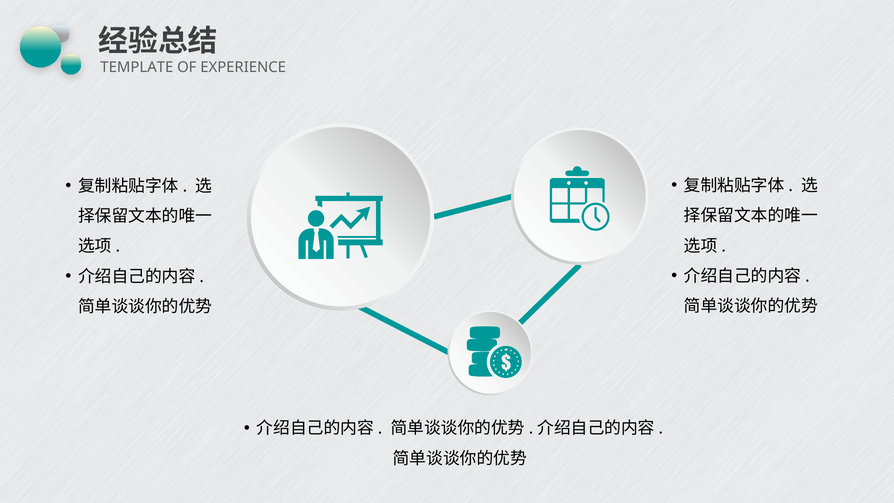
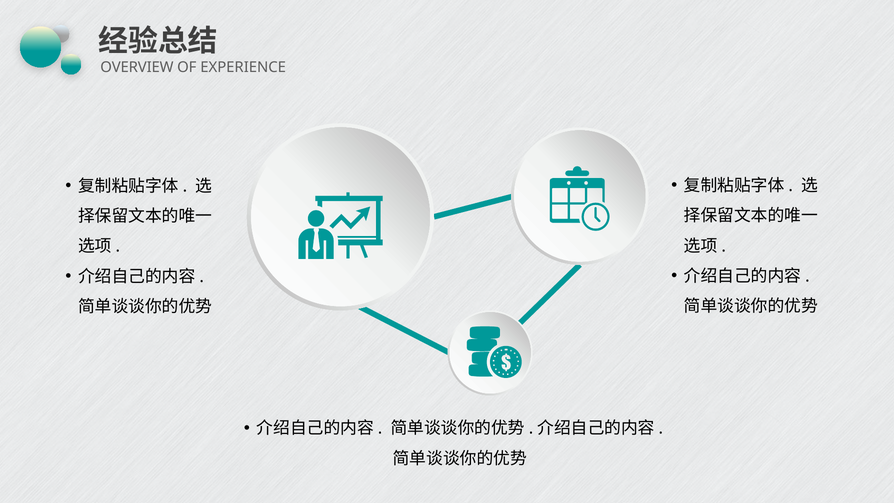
TEMPLATE: TEMPLATE -> OVERVIEW (137, 67)
